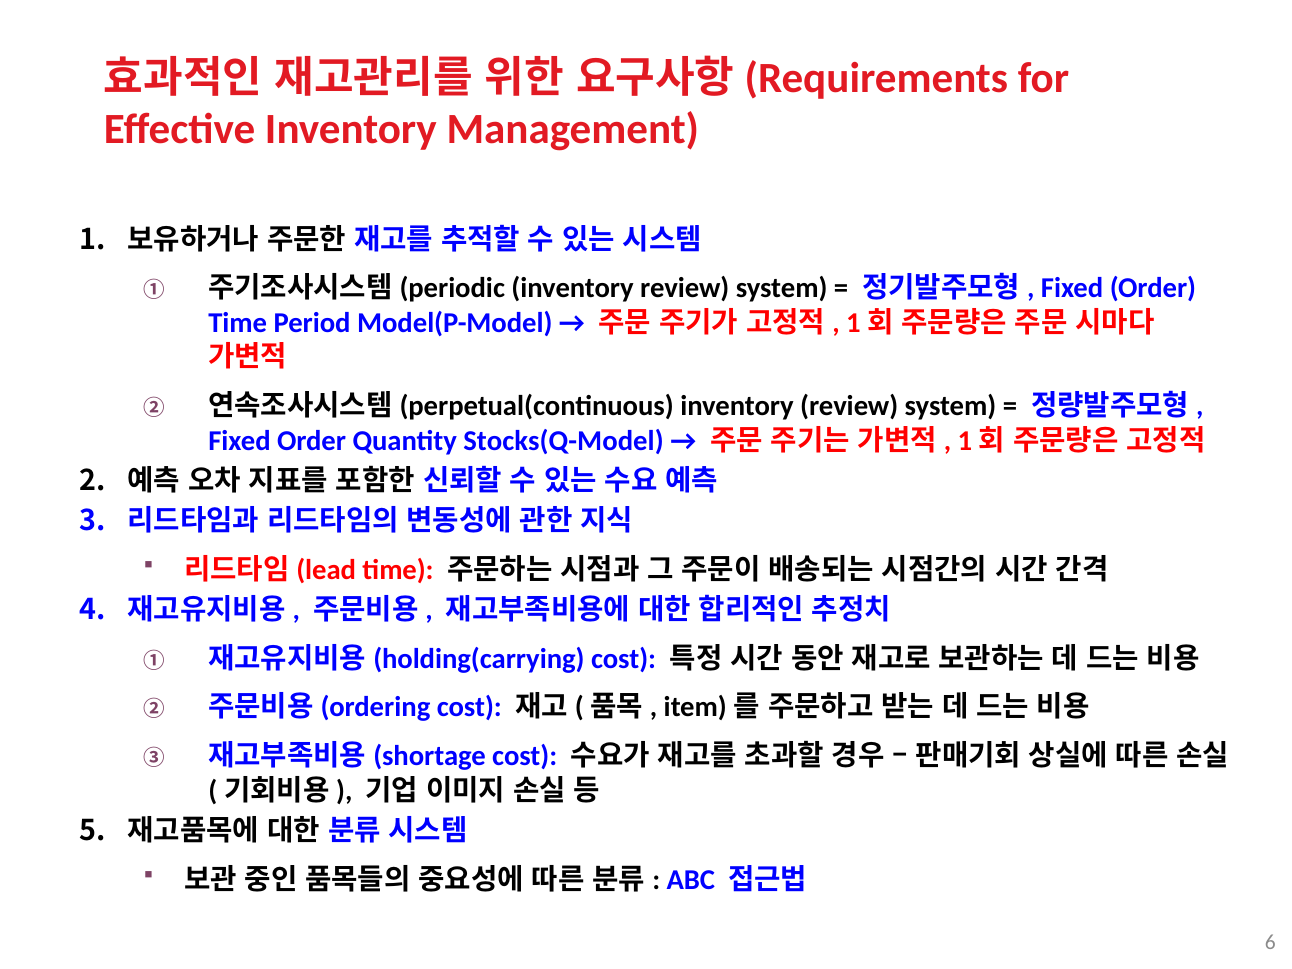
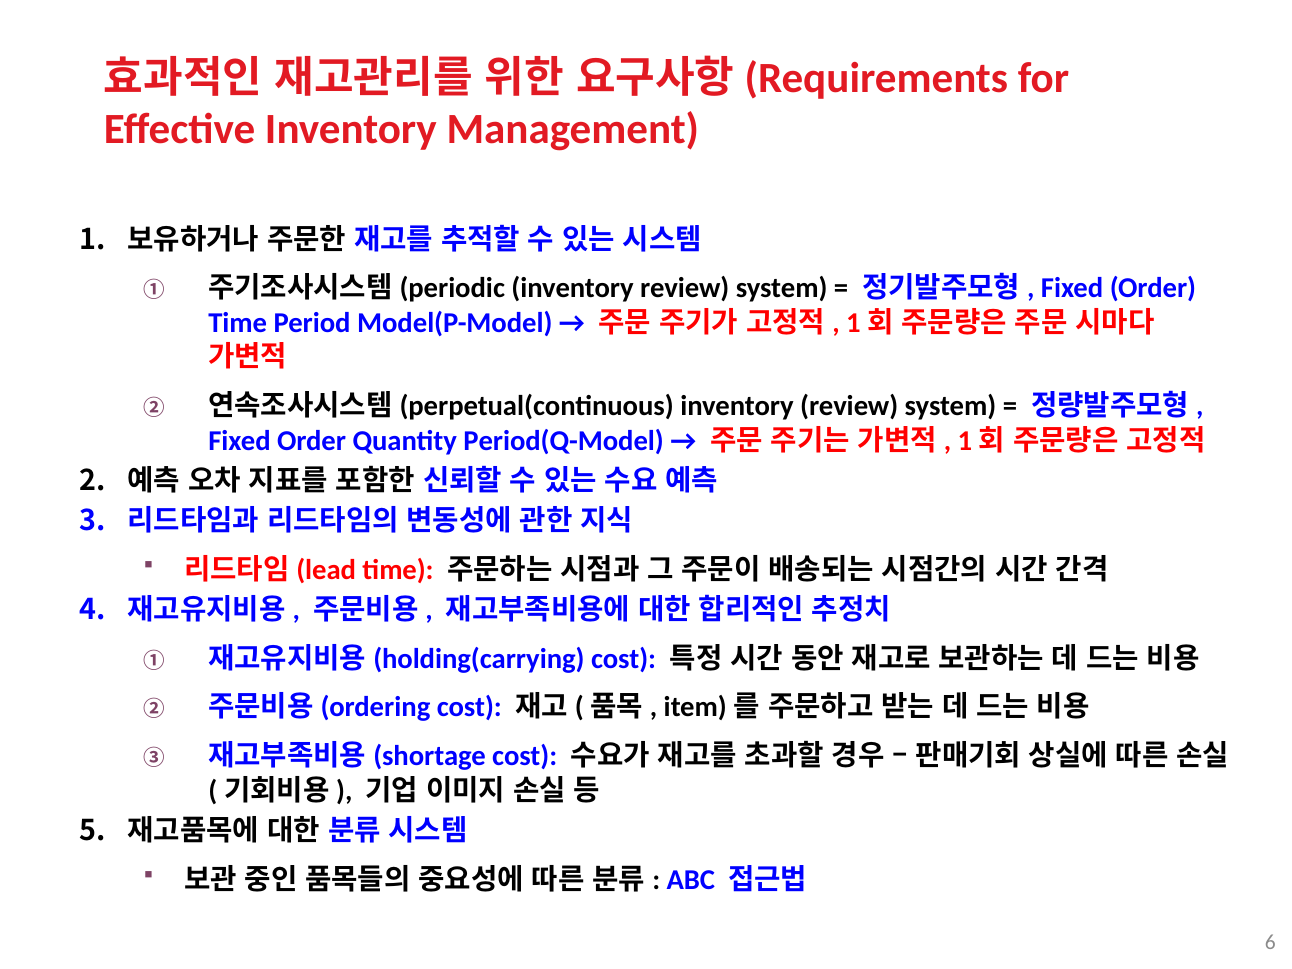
Stocks(Q-Model: Stocks(Q-Model -> Period(Q-Model (564, 441)
